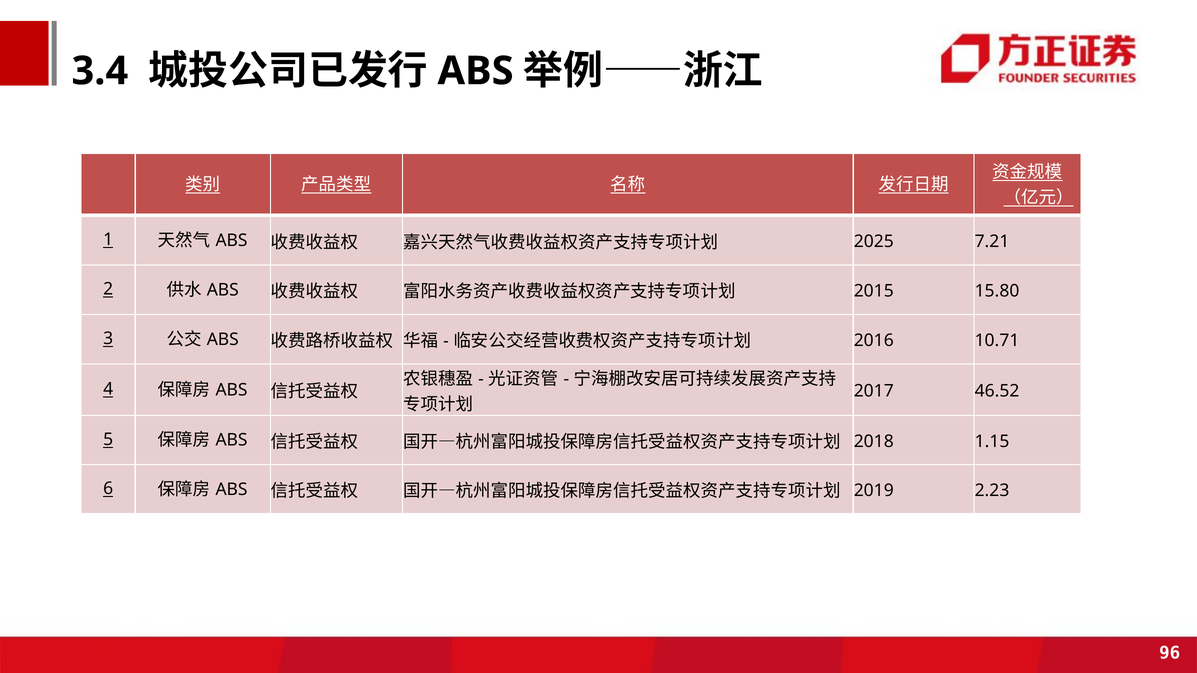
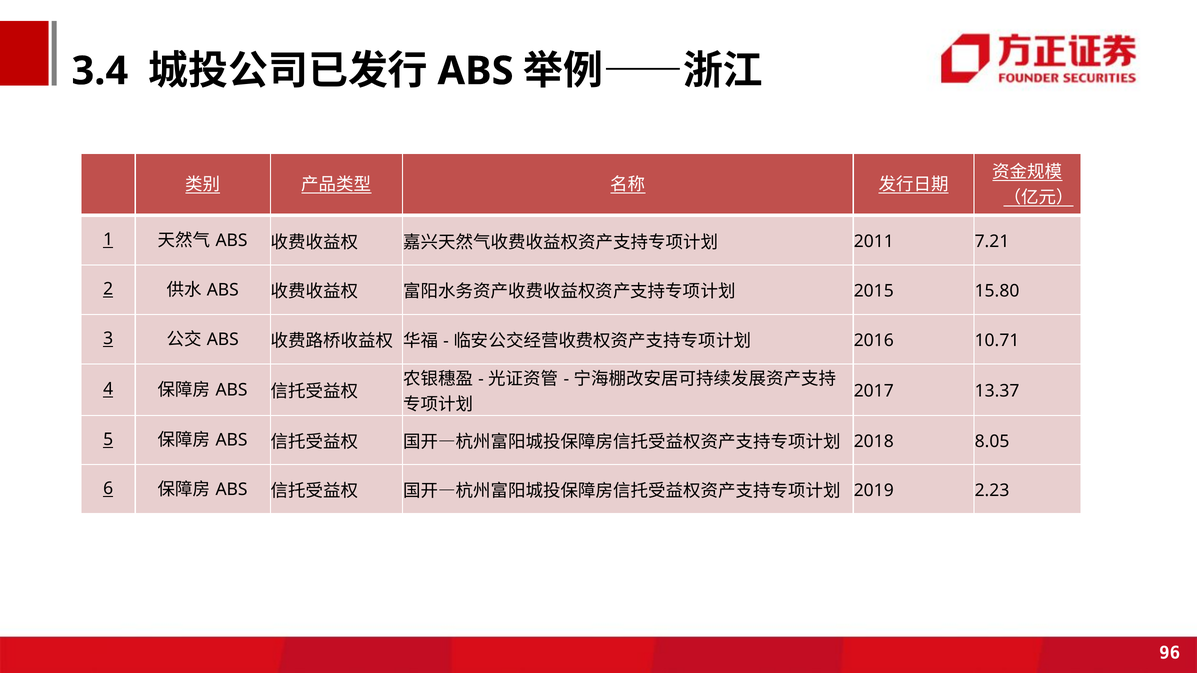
2025: 2025 -> 2011 (874, 242)
46.52: 46.52 -> 13.37 (997, 391)
1.15: 1.15 -> 8.05 (992, 441)
